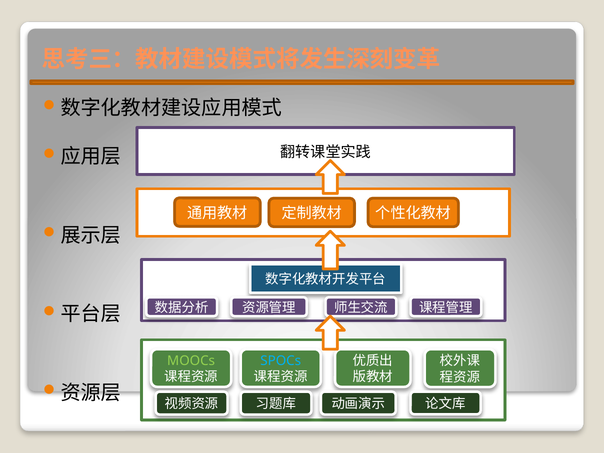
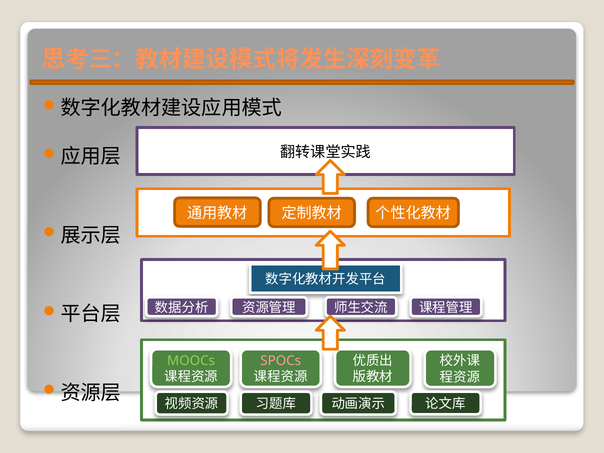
SPOCs colour: light blue -> pink (281, 361)
